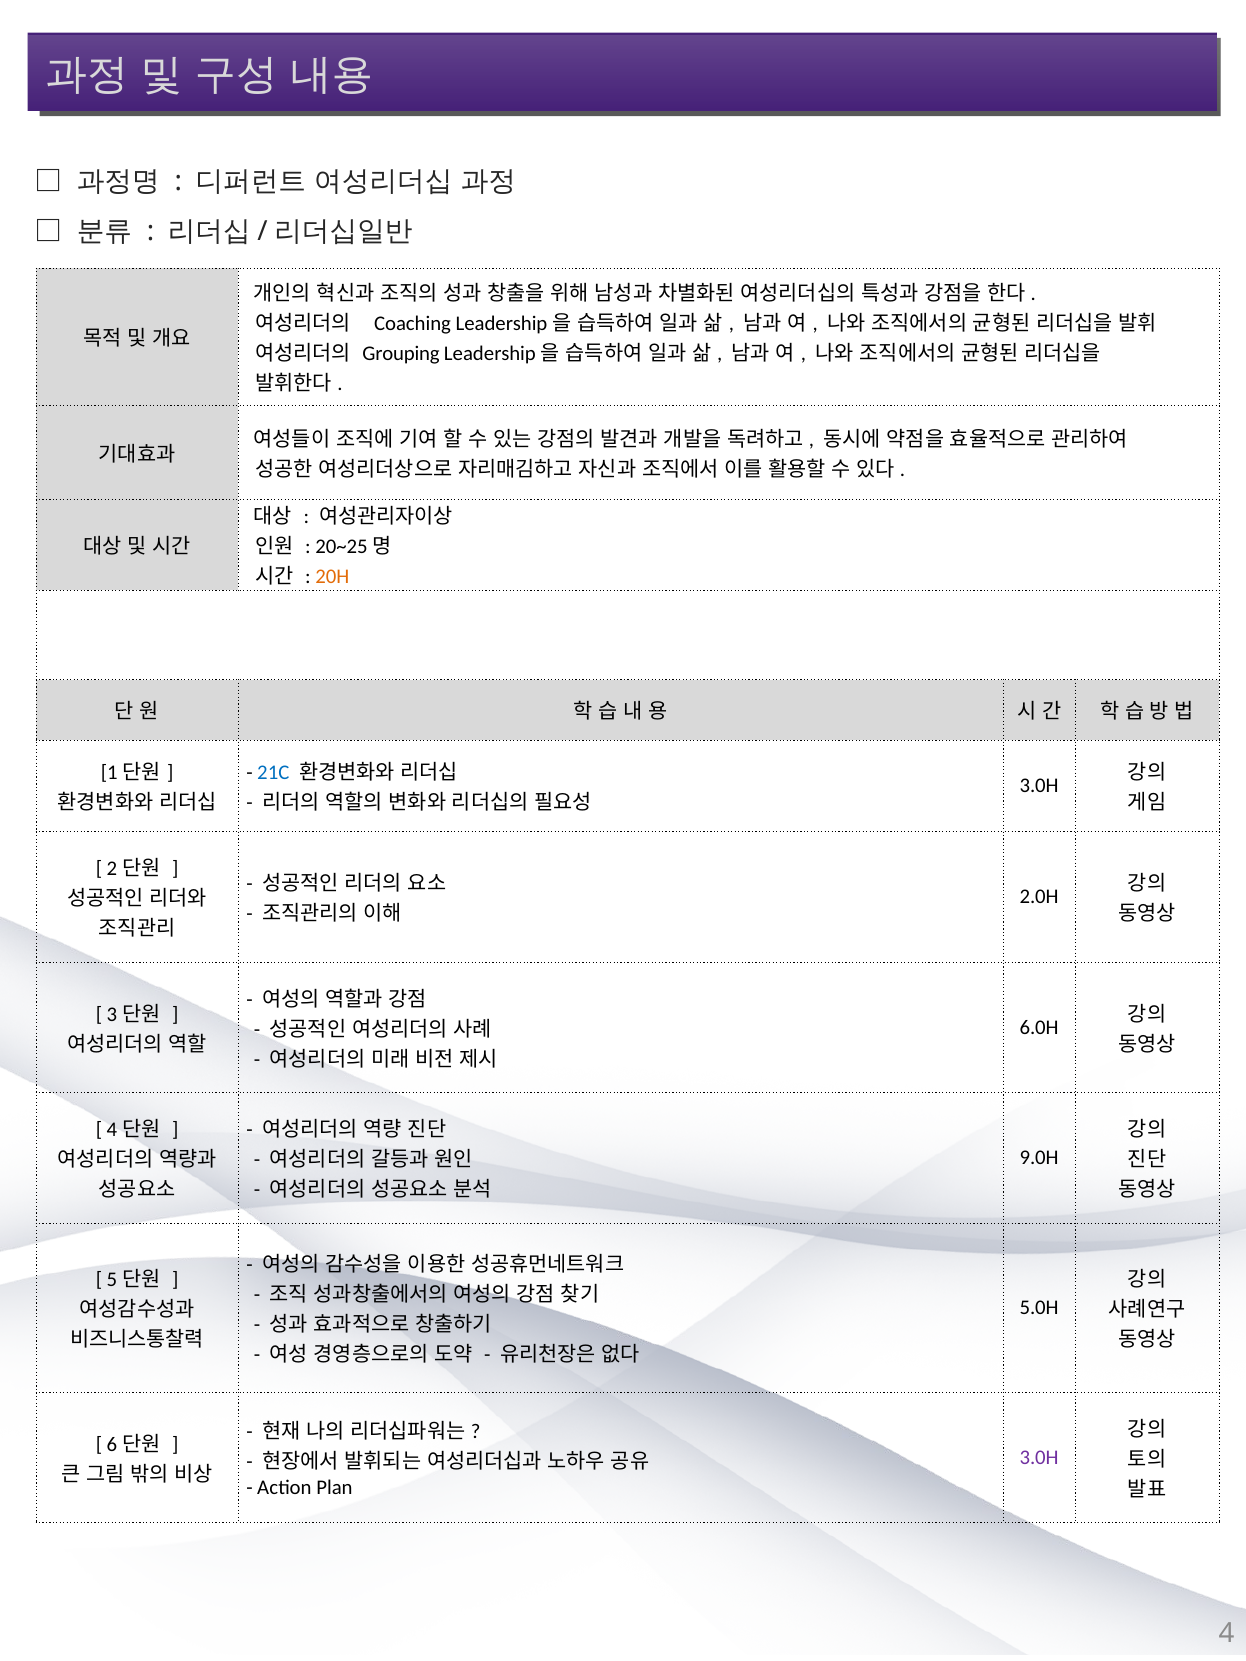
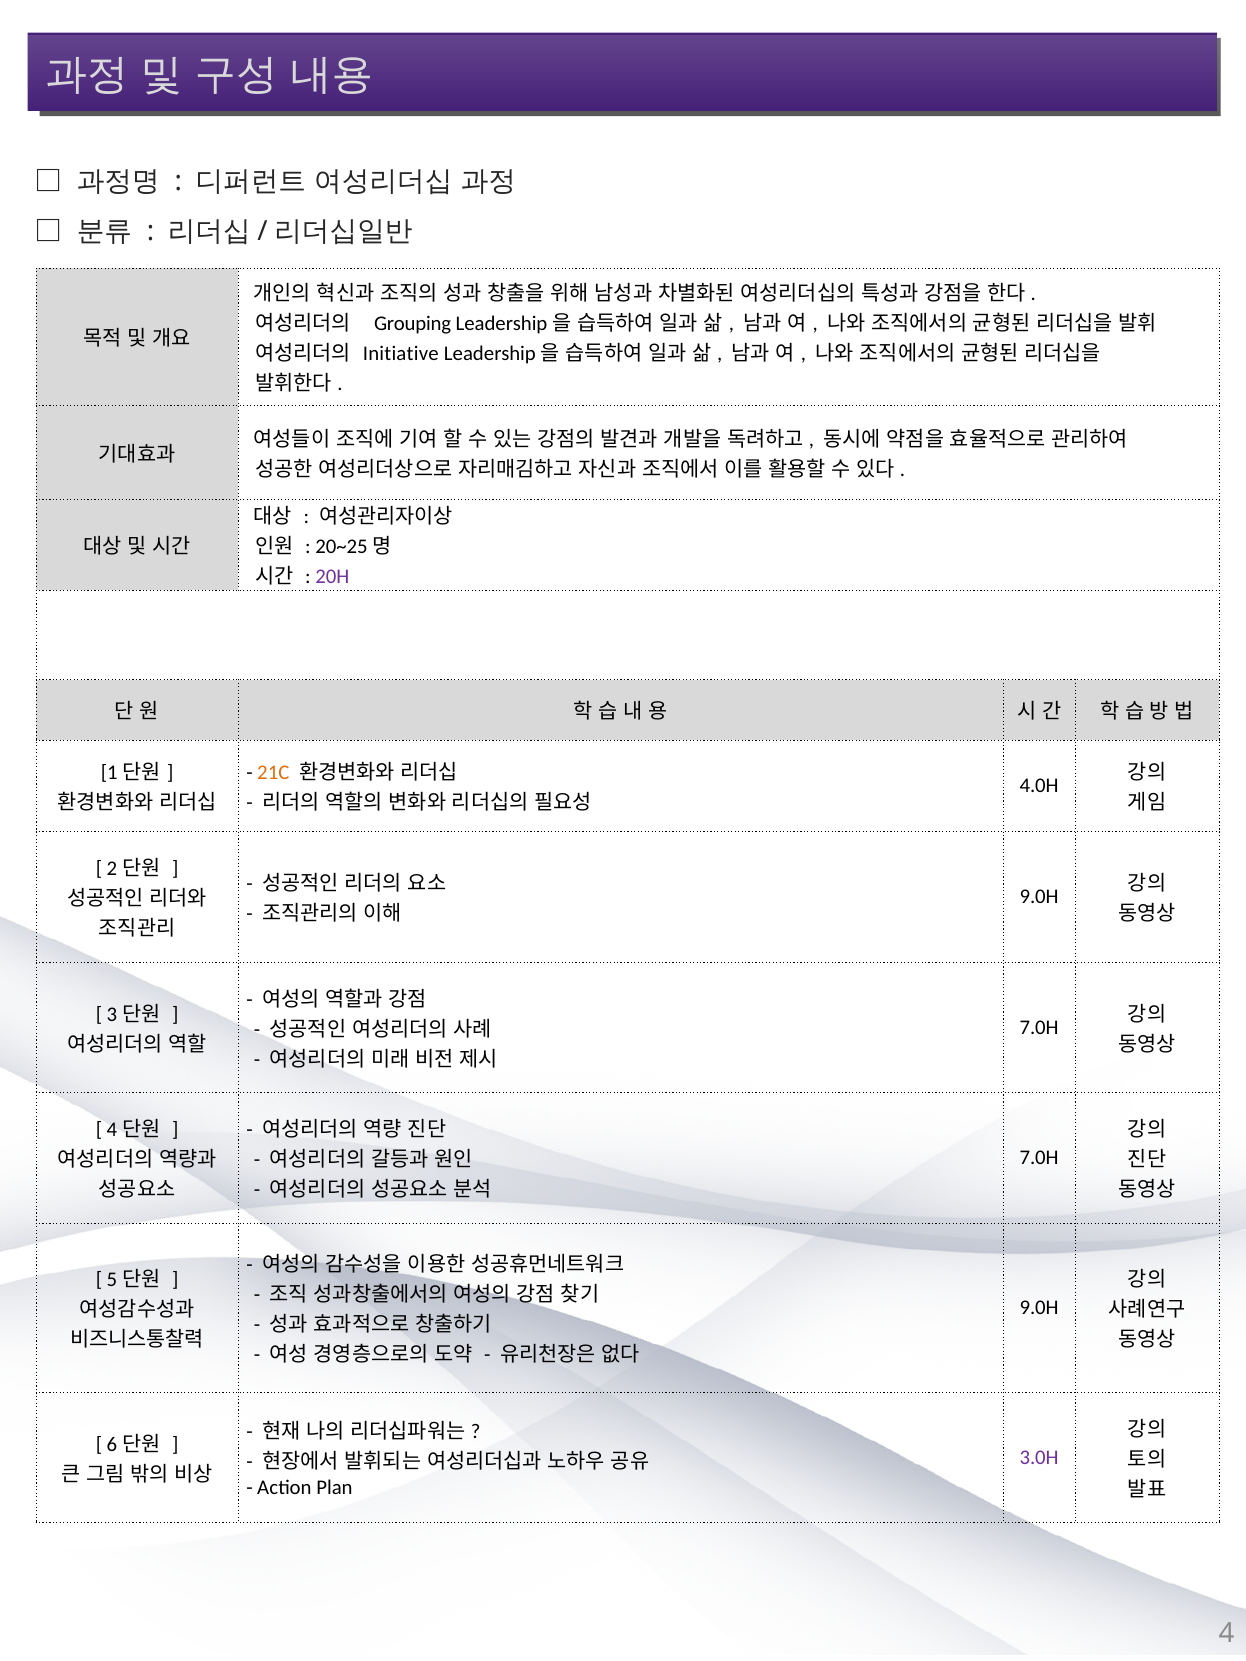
Coaching: Coaching -> Grouping (413, 324)
Grouping: Grouping -> Initiative (401, 354)
20H colour: orange -> purple (332, 577)
21C colour: blue -> orange (273, 773)
3.0H: 3.0H -> 4.0H (1039, 786)
2.0H: 2.0H -> 9.0H (1039, 897)
6.0H: 6.0H -> 7.0H (1039, 1028)
9.0H: 9.0H -> 7.0H (1039, 1158)
5.0H: 5.0H -> 9.0H (1039, 1308)
